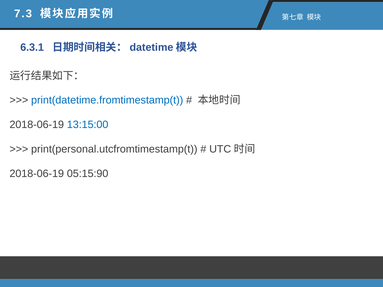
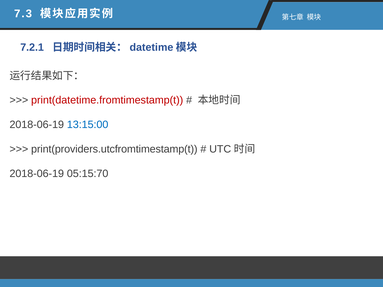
6.3.1: 6.3.1 -> 7.2.1 (32, 47)
print(datetime.fromtimestamp(t colour: blue -> red (107, 100)
print(personal.utcfromtimestamp(t: print(personal.utcfromtimestamp(t -> print(providers.utcfromtimestamp(t (114, 149)
05:15:90: 05:15:90 -> 05:15:70 (88, 174)
